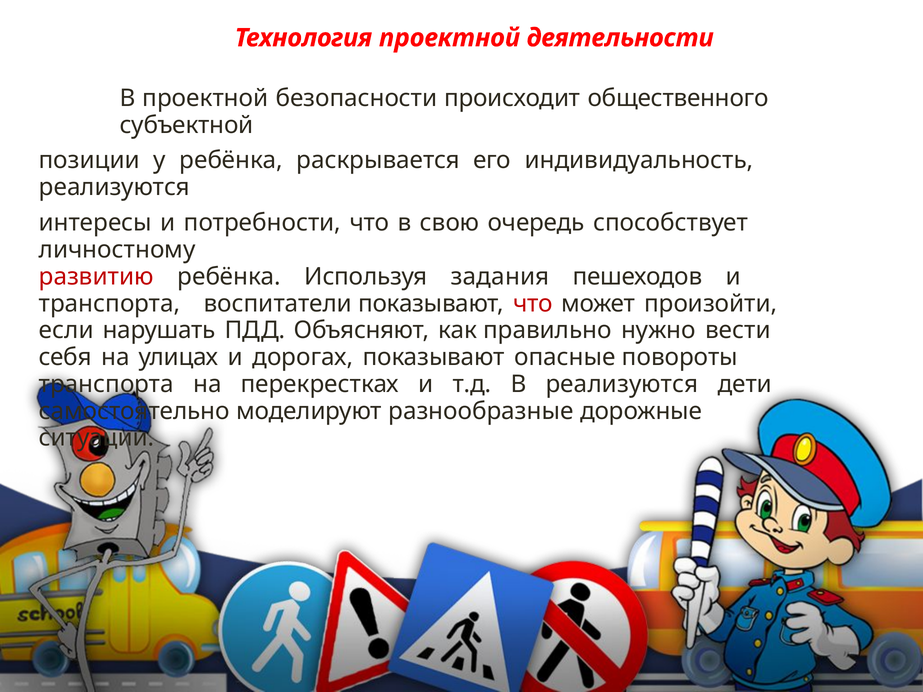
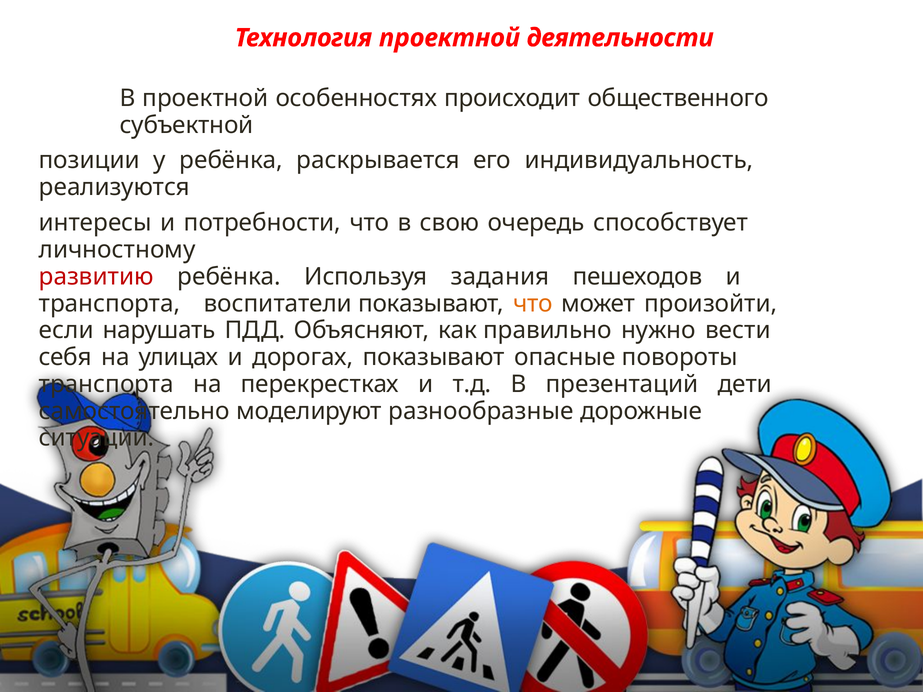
безопасности: безопасности -> особенностях (356, 98)
что colour: red -> orange (533, 304)
В реализуются: реализуются -> презентаций (622, 384)
